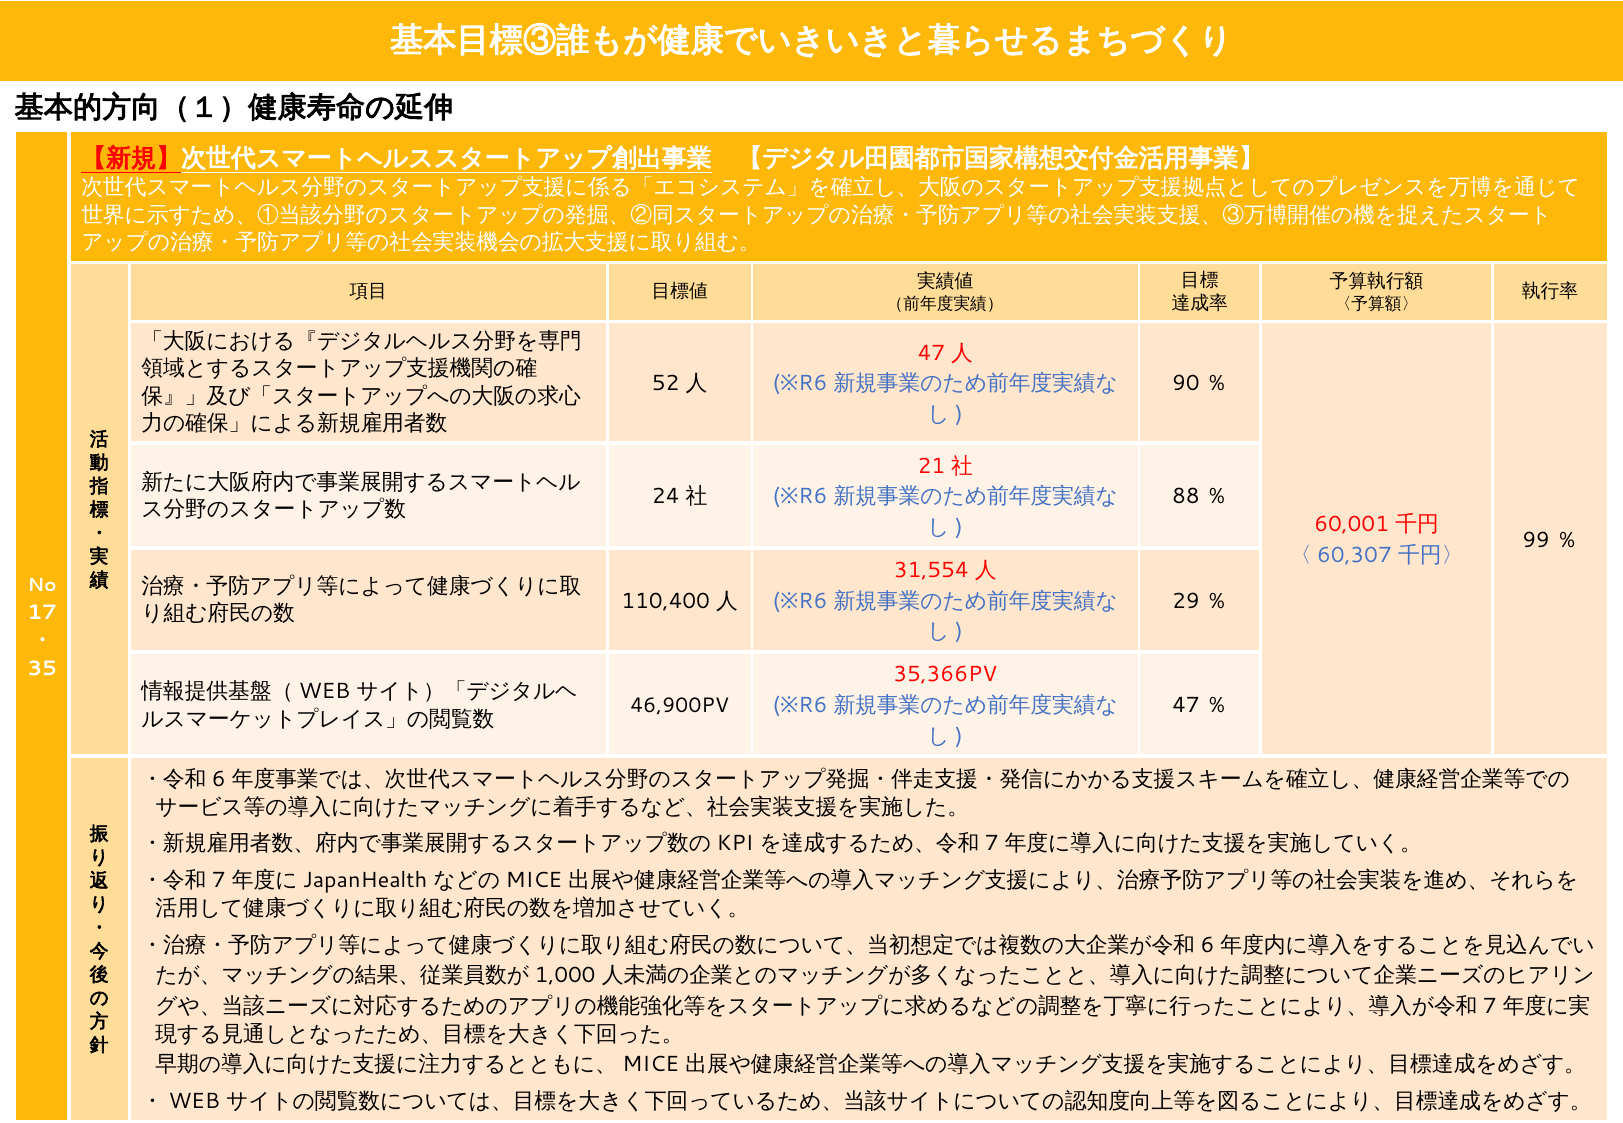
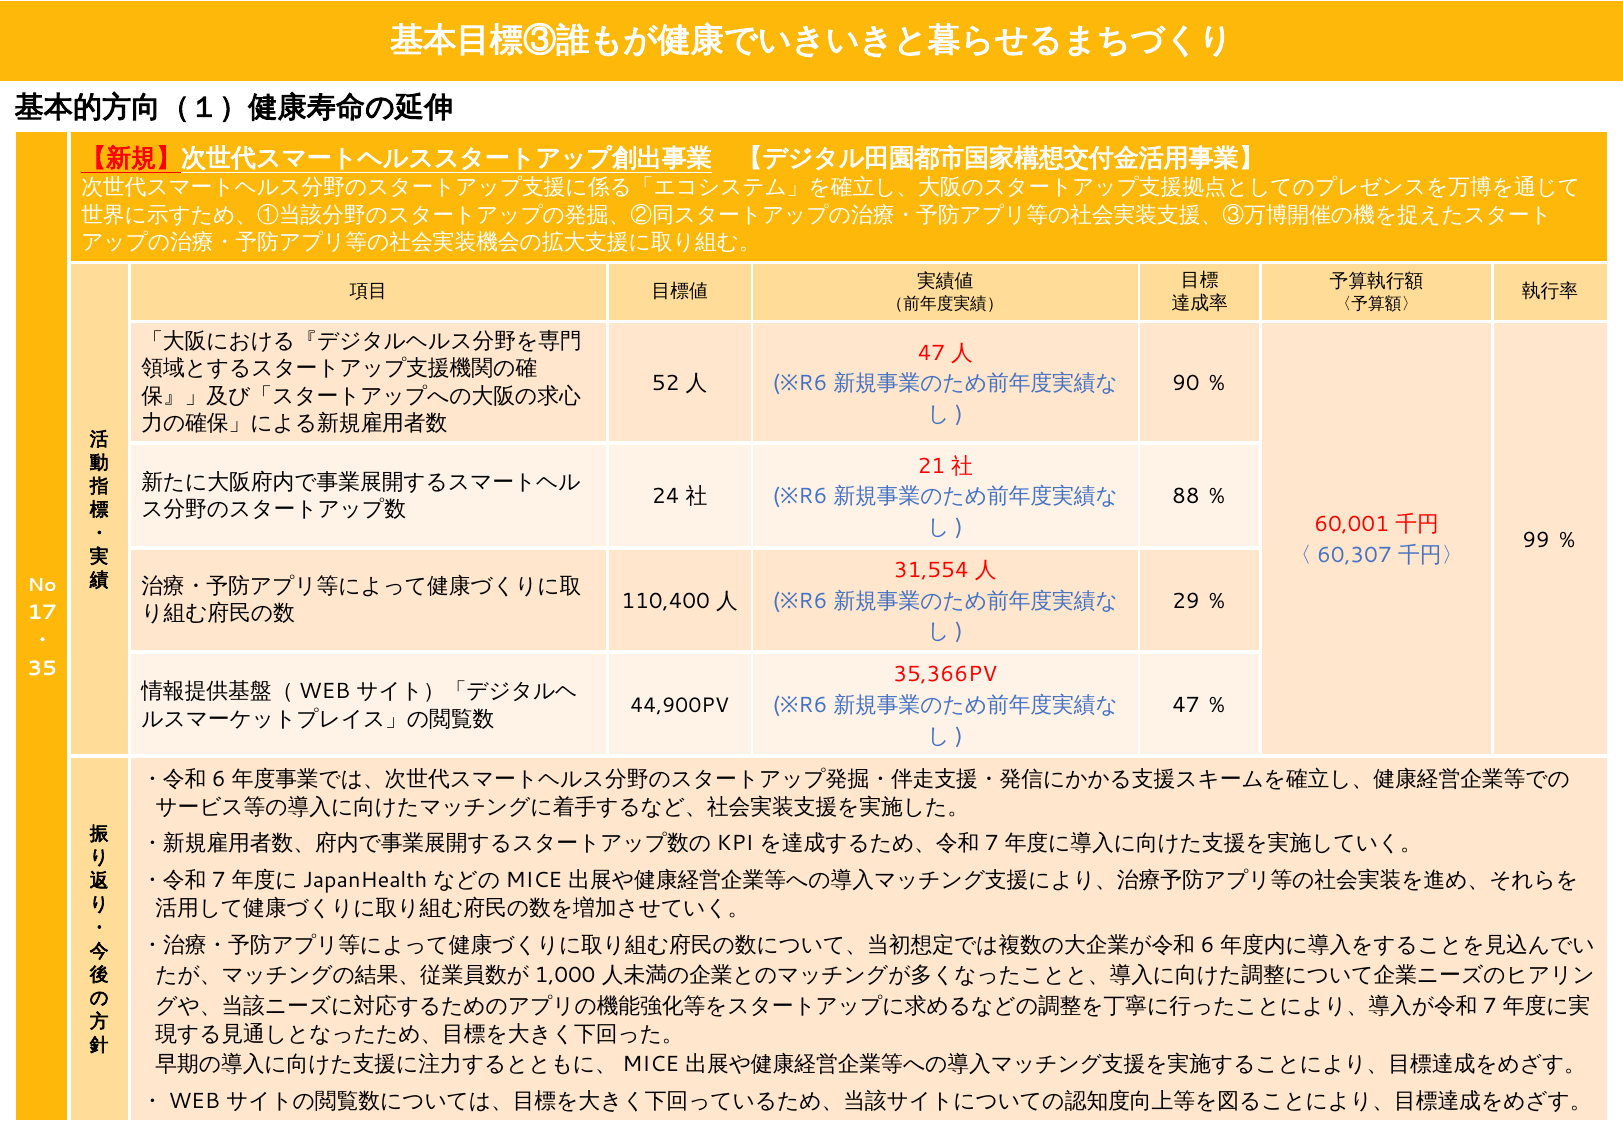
46,900PV: 46,900PV -> 44,900PV (680, 706)
